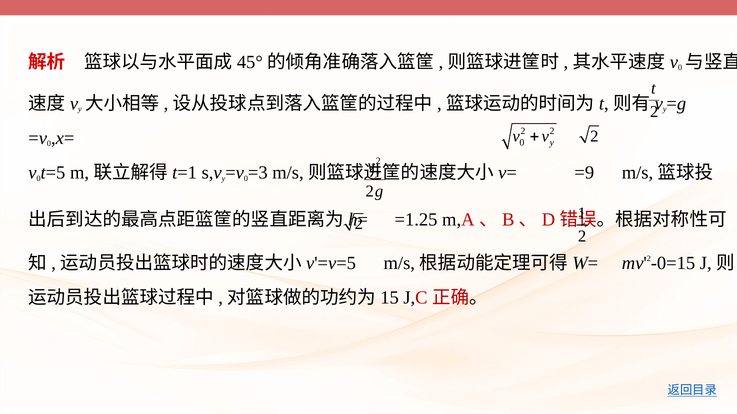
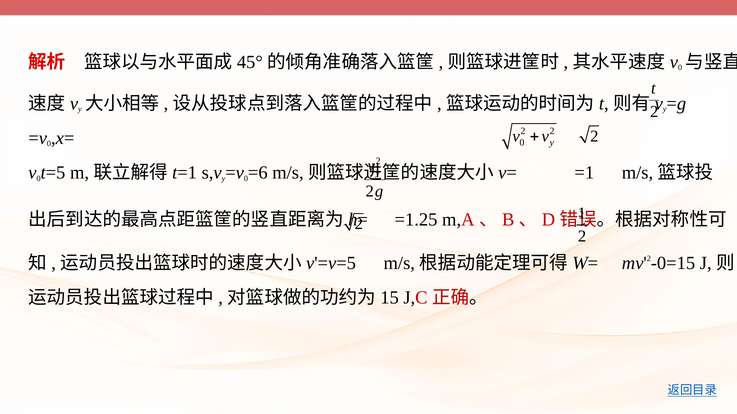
=3: =3 -> =6 (258, 173)
=9: =9 -> =1 (584, 173)
